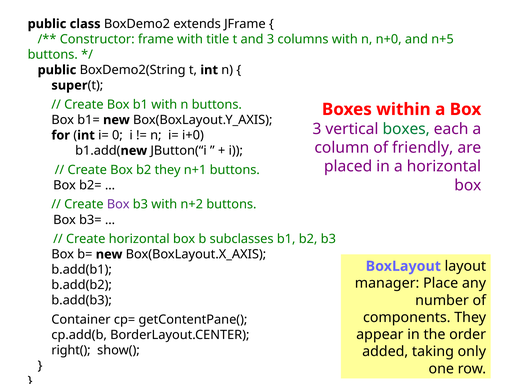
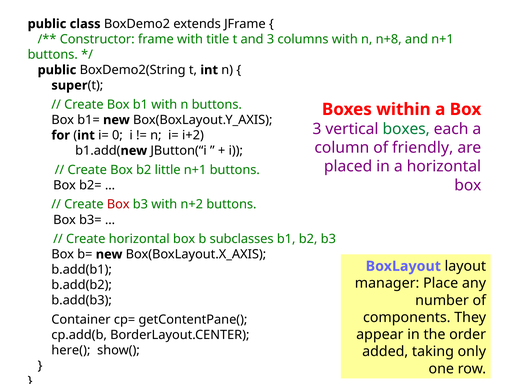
n+0: n+0 -> n+8 (389, 39)
and n+5: n+5 -> n+1 (443, 39)
i+0: i+0 -> i+2 (193, 135)
b2 they: they -> little (168, 170)
Box colour: purple -> red (118, 204)
right(: right( -> here( (71, 350)
